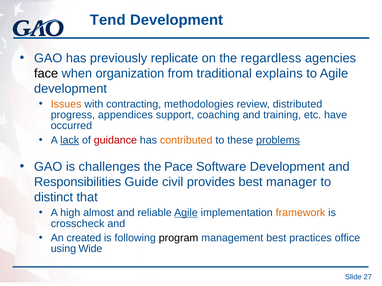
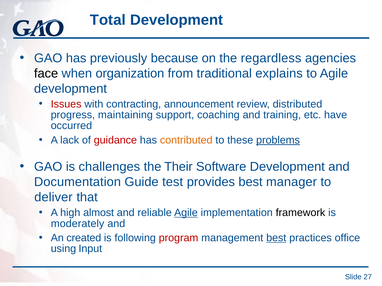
Tend: Tend -> Total (108, 20)
replicate: replicate -> because (175, 58)
Issues colour: orange -> red (66, 104)
methodologies: methodologies -> announcement (199, 104)
appendices: appendices -> maintaining (125, 115)
lack underline: present -> none (70, 140)
Pace: Pace -> Their (178, 167)
Responsibilities: Responsibilities -> Documentation (78, 182)
civil: civil -> test (173, 182)
distinct: distinct -> deliver (53, 198)
framework colour: orange -> black (300, 213)
crosscheck: crosscheck -> moderately (78, 224)
program colour: black -> red (179, 238)
best underline: none -> present (276, 238)
Wide: Wide -> Input (90, 249)
